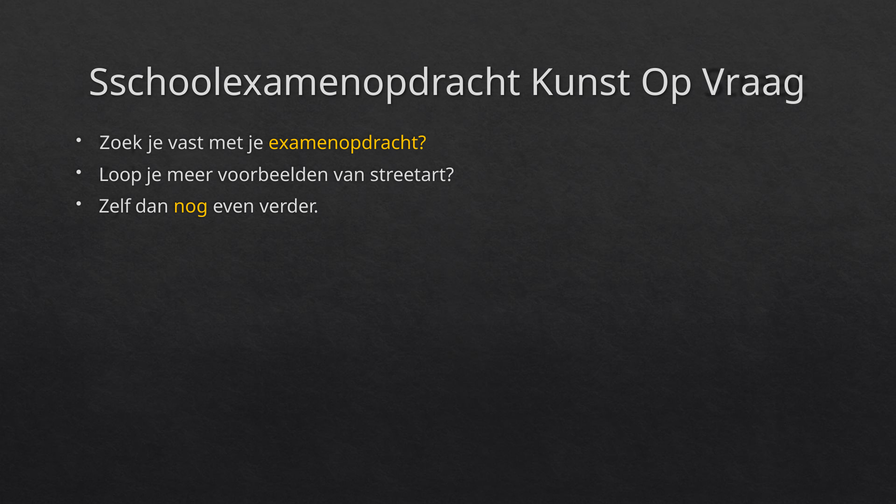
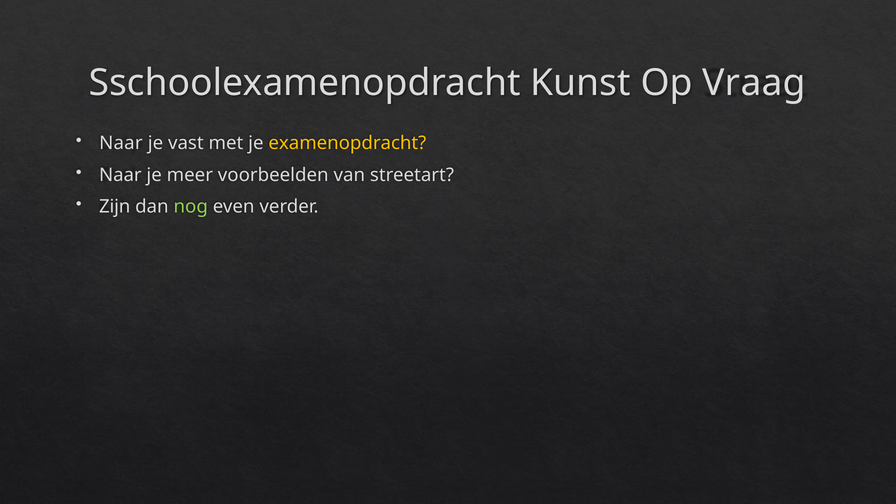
Zoek: Zoek -> Naar (121, 143)
Loop: Loop -> Naar (120, 175)
Zelf: Zelf -> Zijn (115, 207)
nog colour: yellow -> light green (191, 207)
